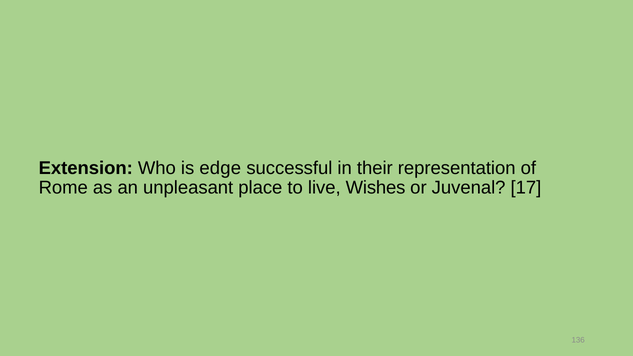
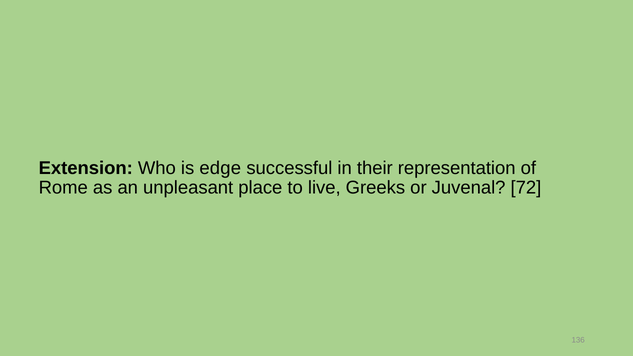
Wishes: Wishes -> Greeks (375, 188)
17: 17 -> 72 (526, 188)
